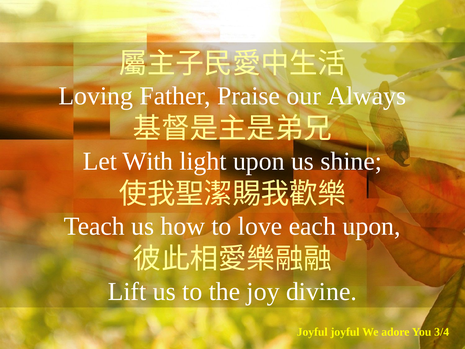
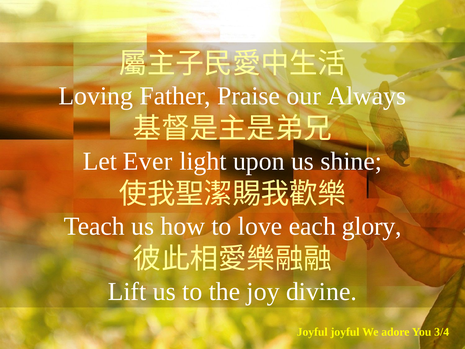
With: With -> Ever (148, 161)
each upon: upon -> glory (372, 226)
